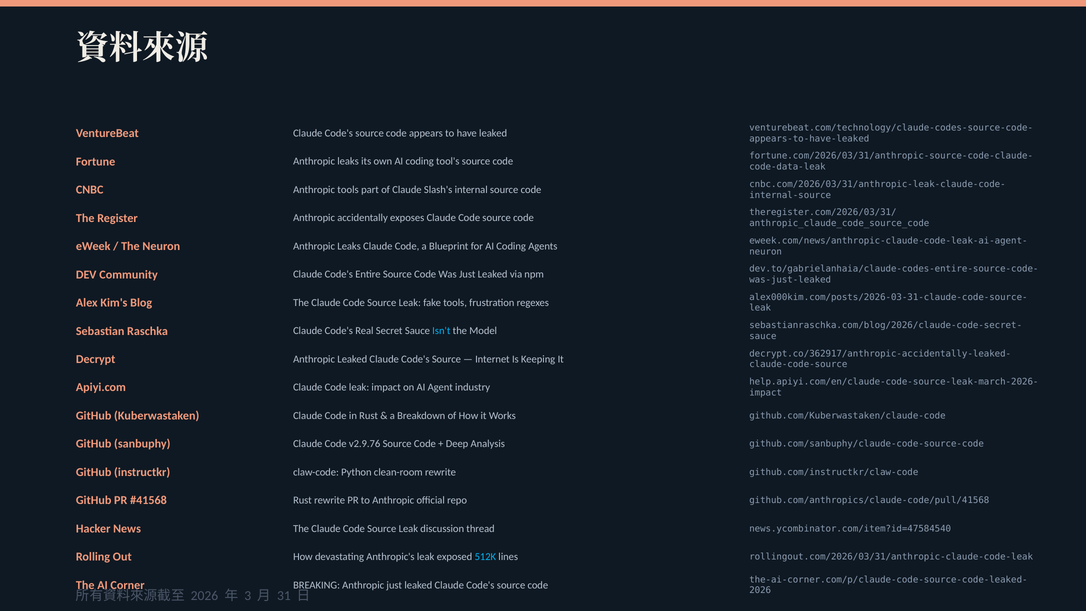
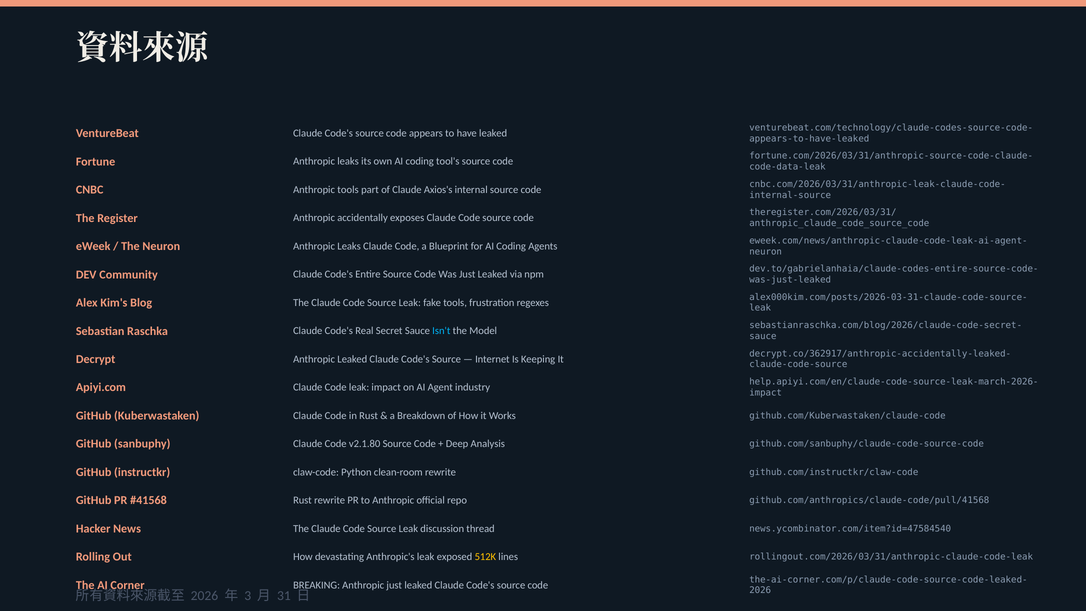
Slash's: Slash's -> Axios's (438, 190)
v2.9.76: v2.9.76 -> v2.1.80 (365, 444)
512K colour: light blue -> yellow (485, 557)
